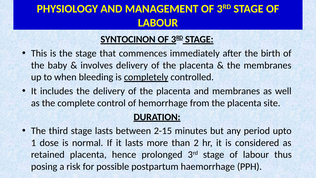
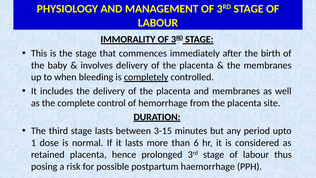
SYNTOCINON: SYNTOCINON -> IMMORALITY (128, 39)
2-15: 2-15 -> 3-15 (163, 131)
2: 2 -> 6 (196, 143)
